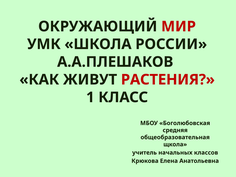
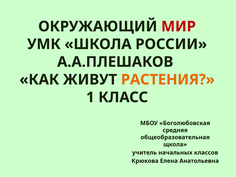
РАСТЕНИЯ colour: red -> orange (168, 80)
